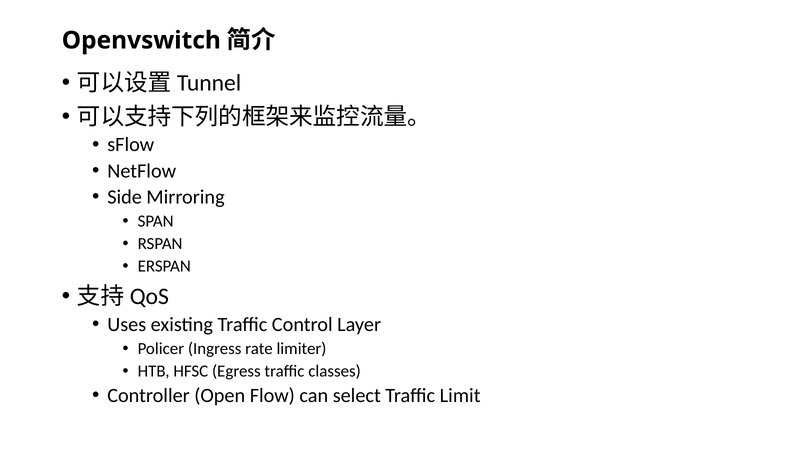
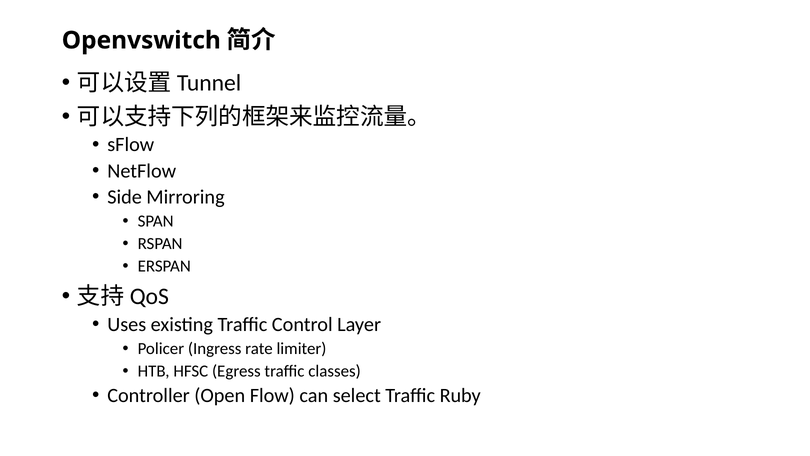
Limit: Limit -> Ruby (460, 395)
